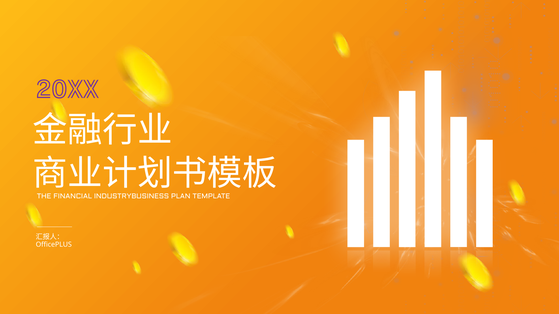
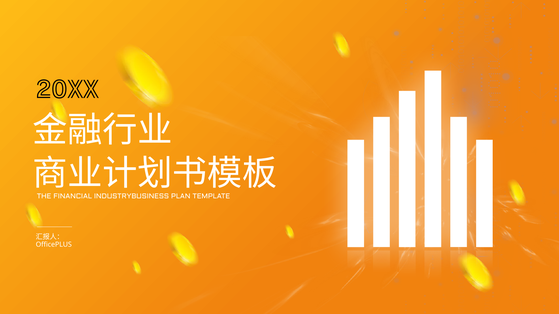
20XX colour: purple -> black (67, 90)
